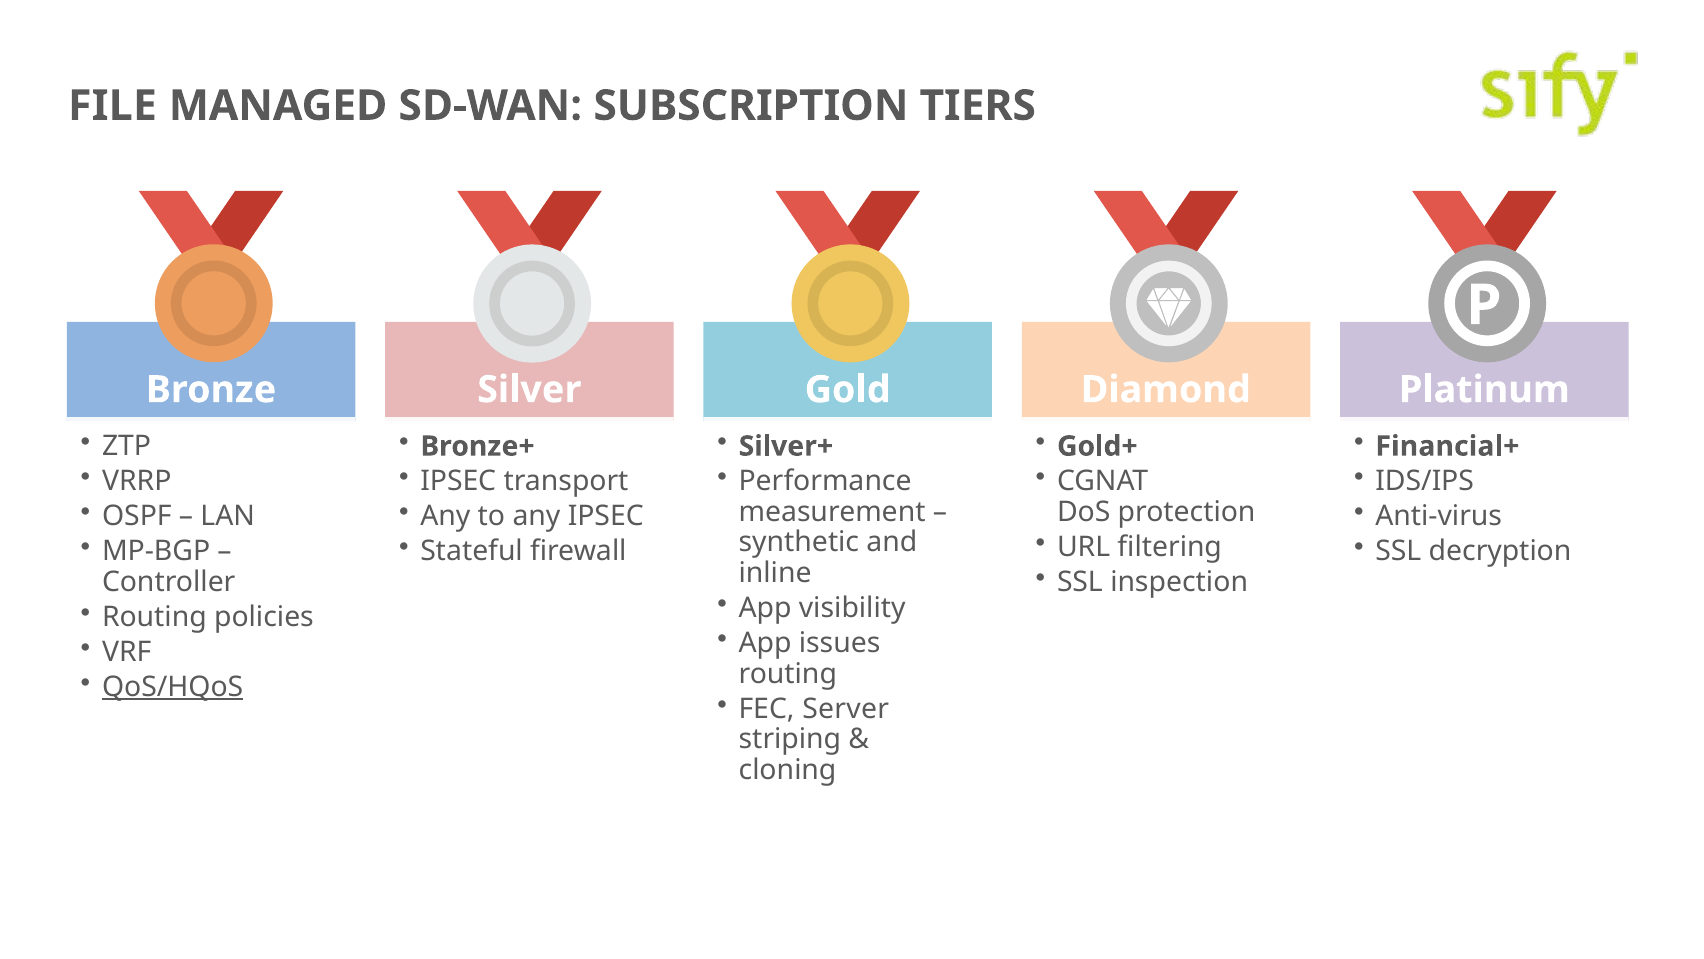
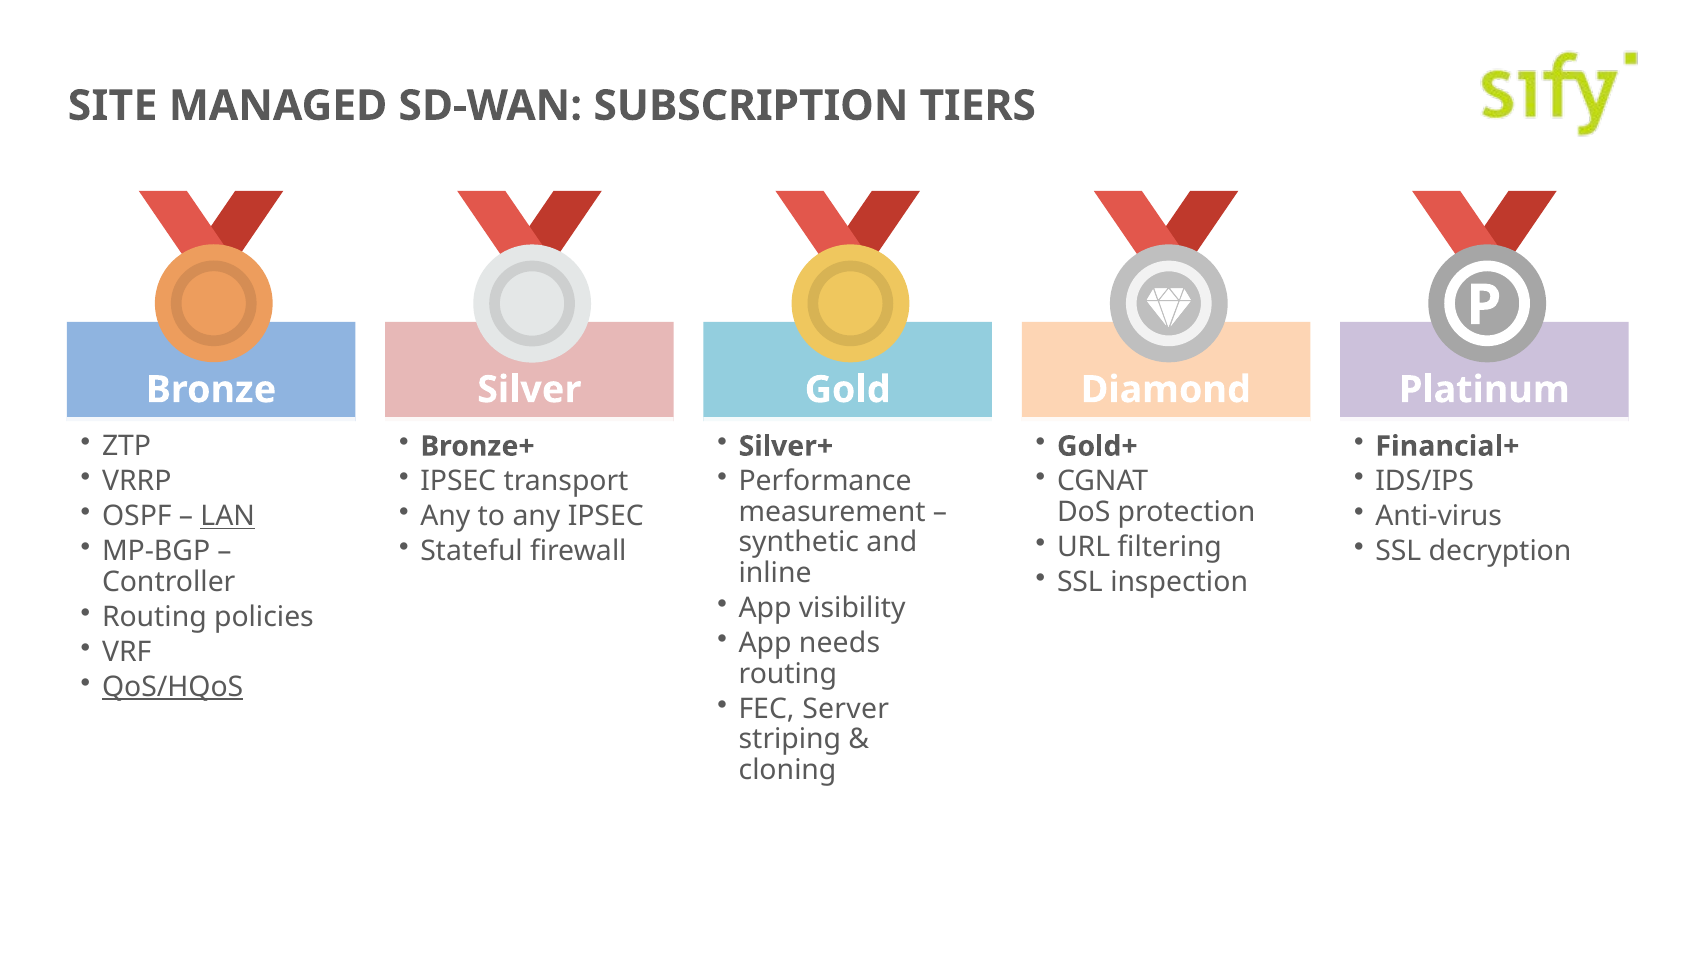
FILE: FILE -> SITE (113, 106)
LAN underline: none -> present (228, 516)
issues: issues -> needs (839, 643)
